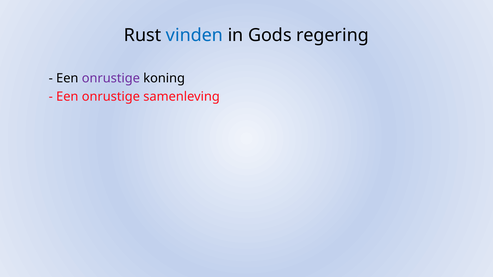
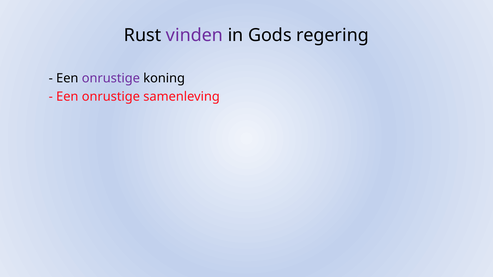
vinden colour: blue -> purple (194, 35)
